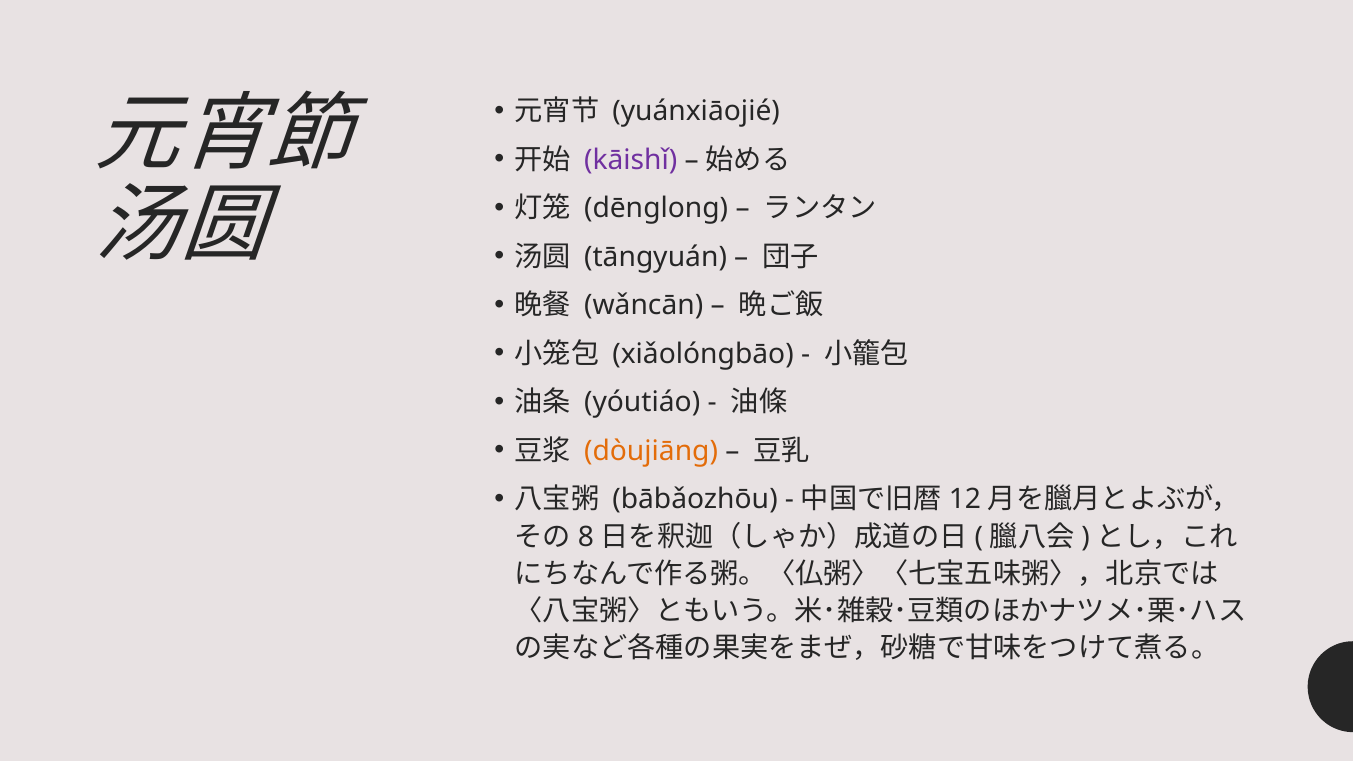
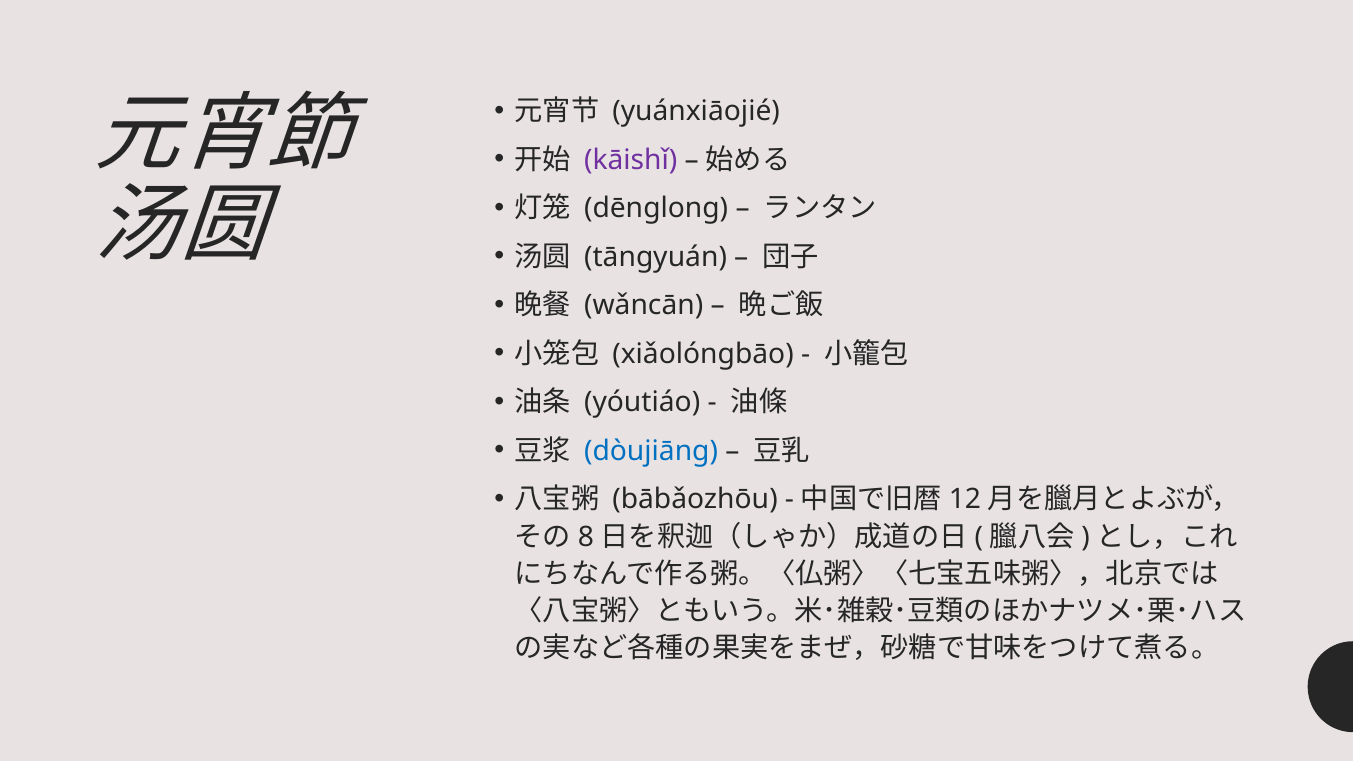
dòujiāng colour: orange -> blue (651, 451)
